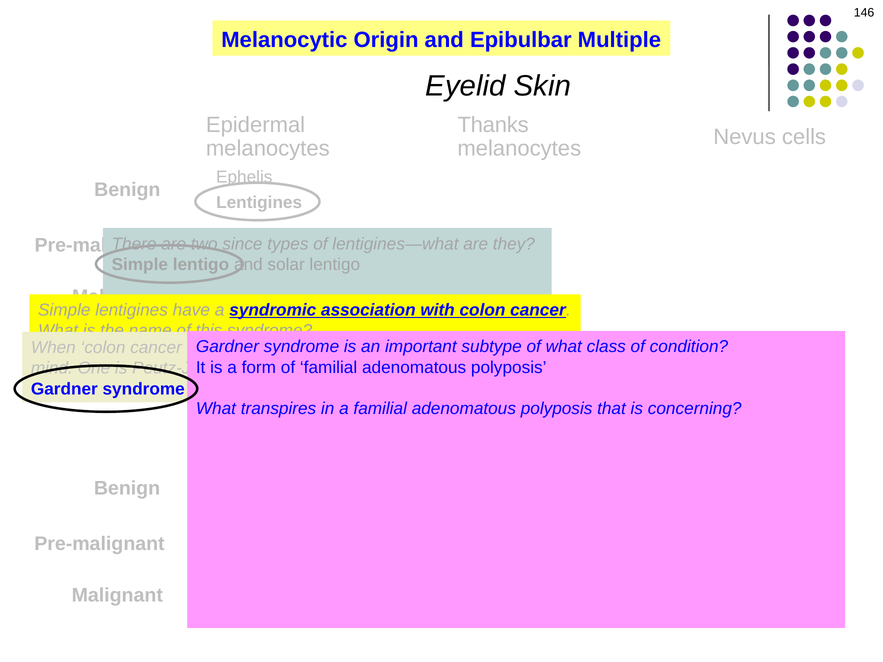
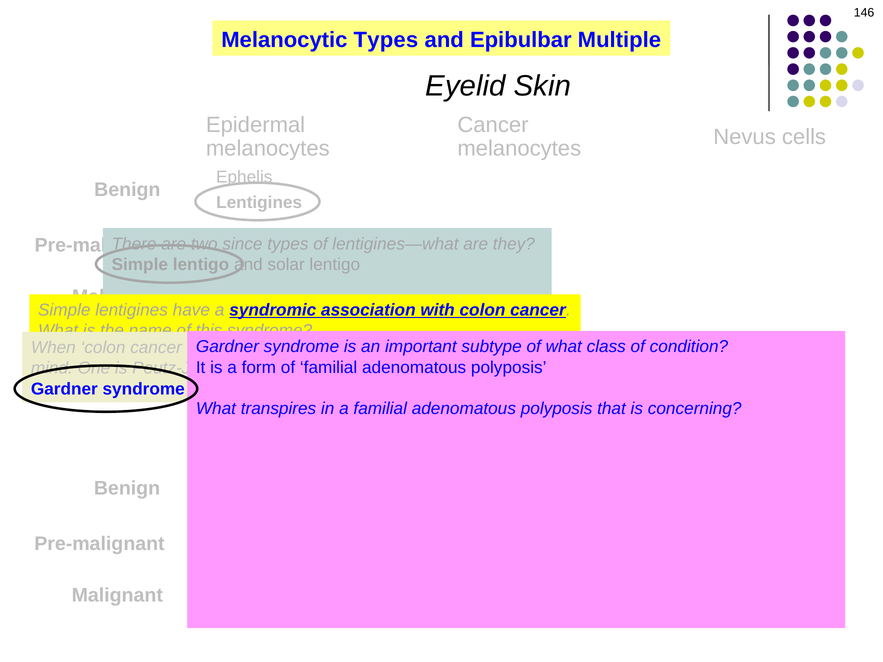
Melanocytic Origin: Origin -> Types (386, 40)
Thanks: Thanks -> Cancer (493, 125)
